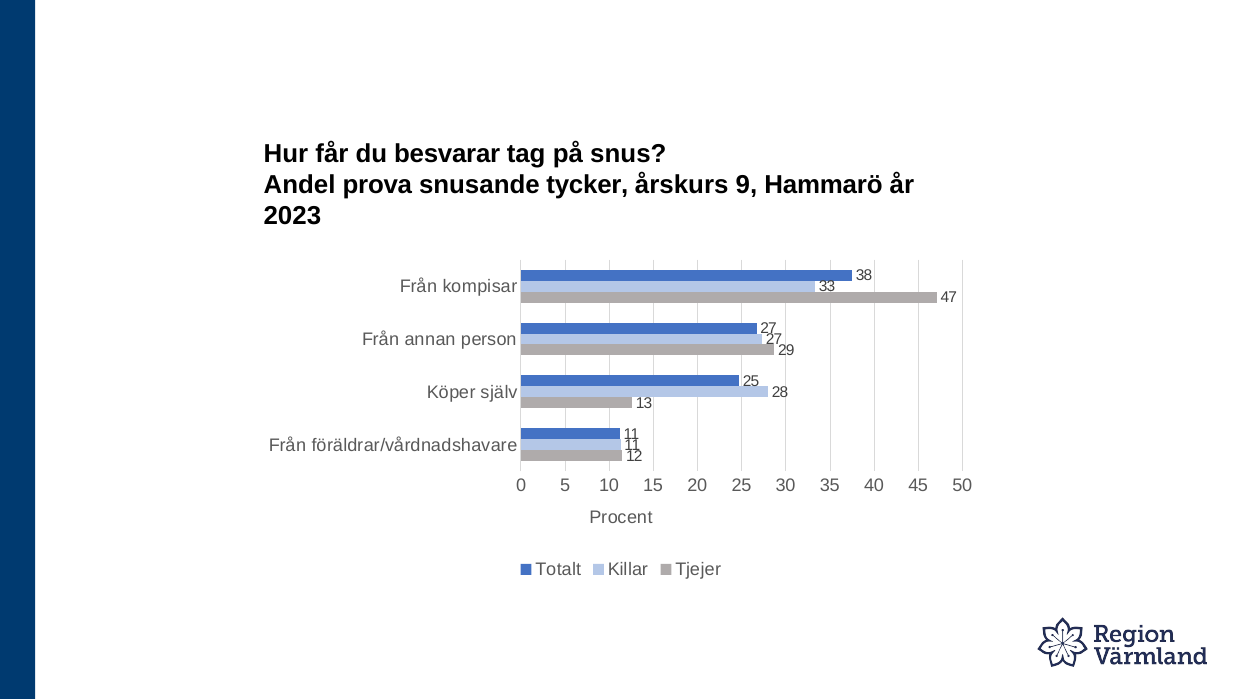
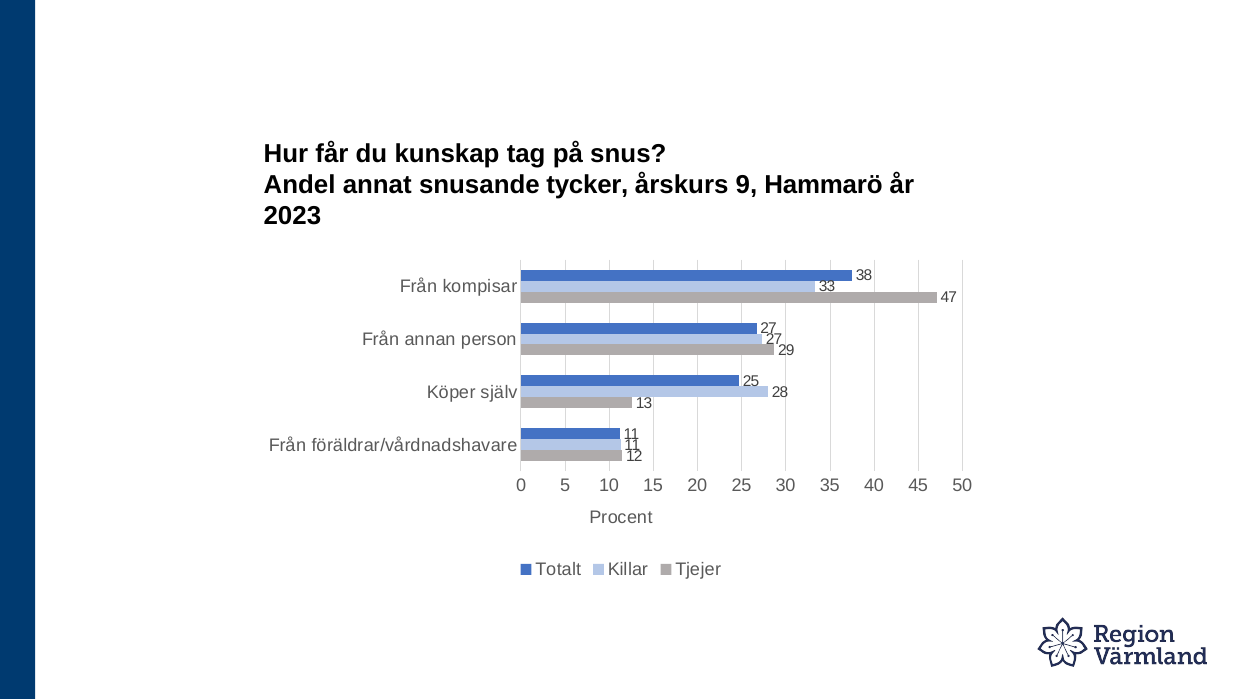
besvarar: besvarar -> kunskap (447, 154)
prova: prova -> annat (377, 185)
